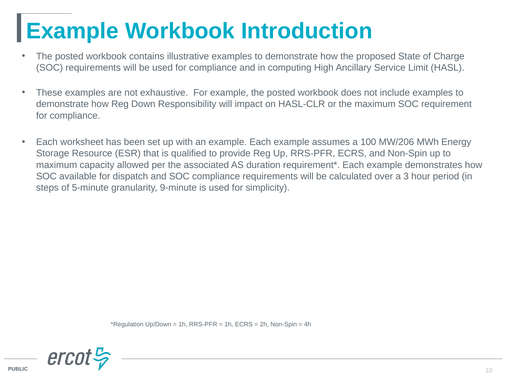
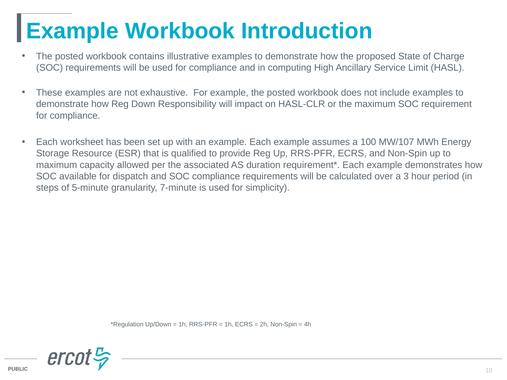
MW/206: MW/206 -> MW/107 (396, 142)
9-minute: 9-minute -> 7-minute (178, 188)
